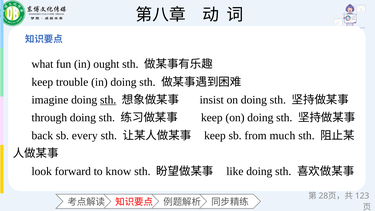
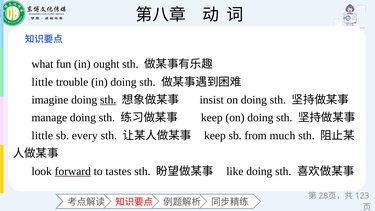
keep: keep -> little (42, 82)
through: through -> manage (49, 118)
back: back -> little (42, 136)
forward underline: none -> present (73, 171)
know: know -> tastes (118, 171)
